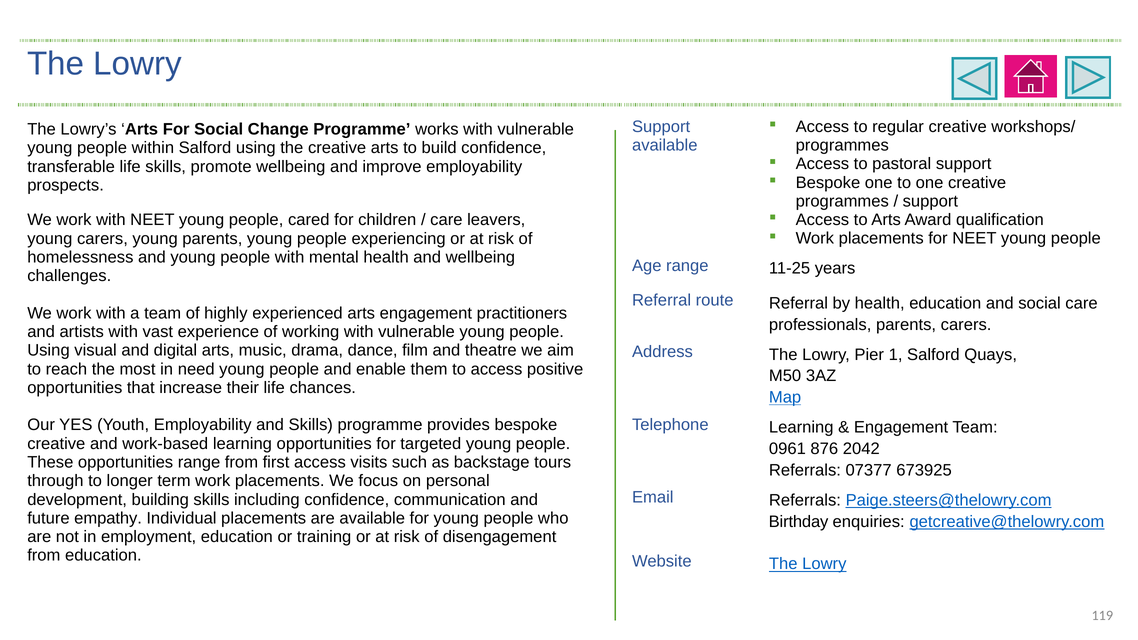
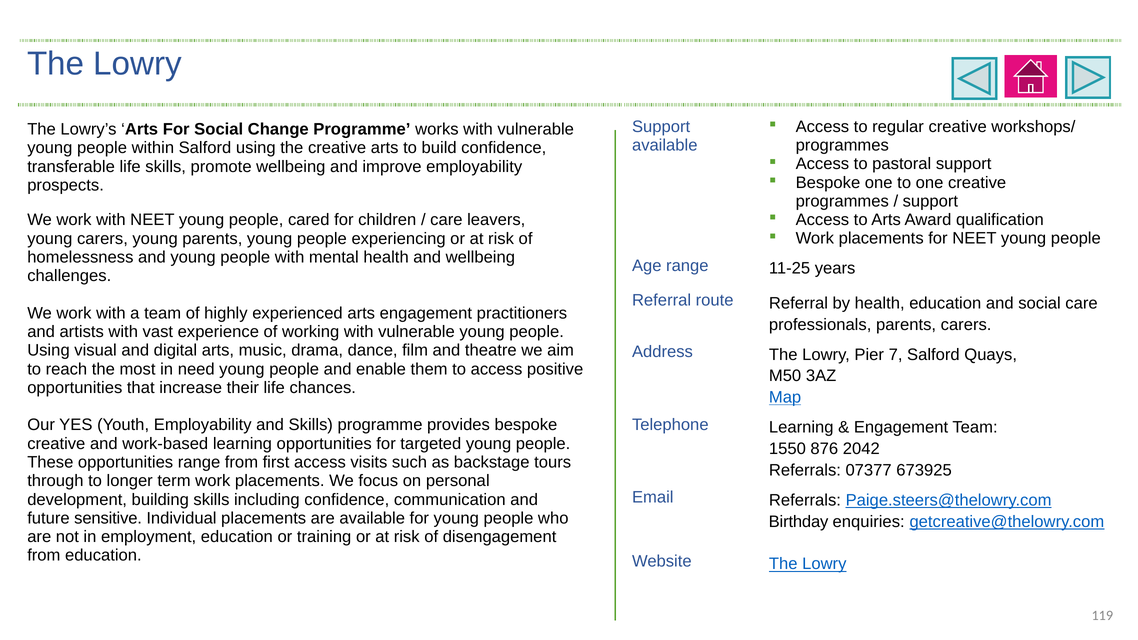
1: 1 -> 7 (896, 355)
0961: 0961 -> 1550 (787, 449)
empathy: empathy -> sensitive (108, 518)
